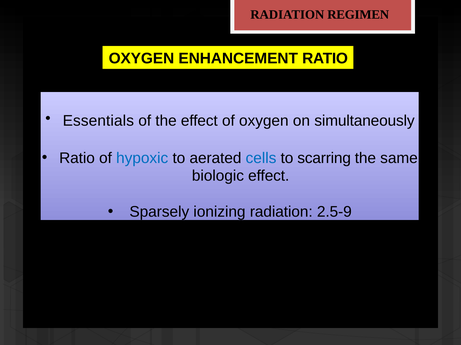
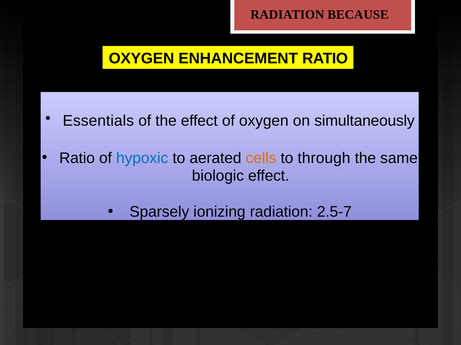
REGIMEN: REGIMEN -> BECAUSE (358, 15)
cells colour: blue -> orange (261, 158)
scarring: scarring -> through (324, 158)
2.5-9: 2.5-9 -> 2.5-7 (334, 212)
